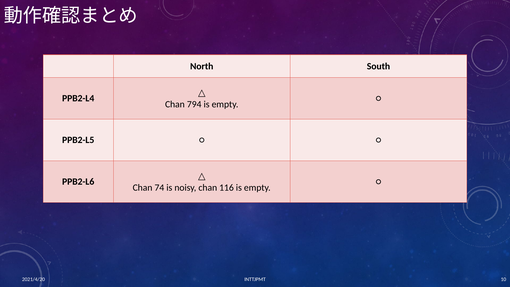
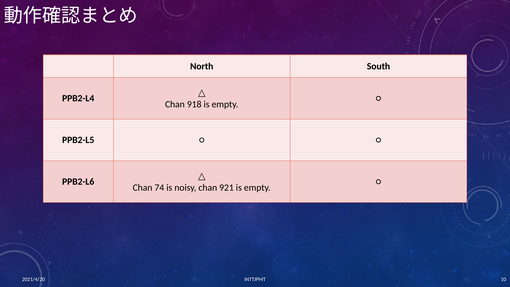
794: 794 -> 918 (194, 104)
116: 116 -> 921 (226, 188)
